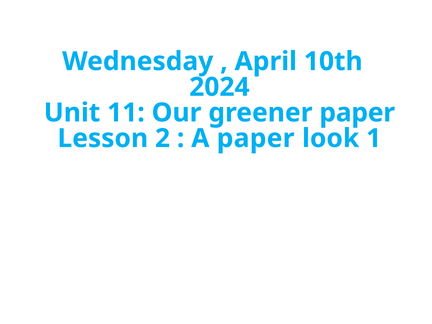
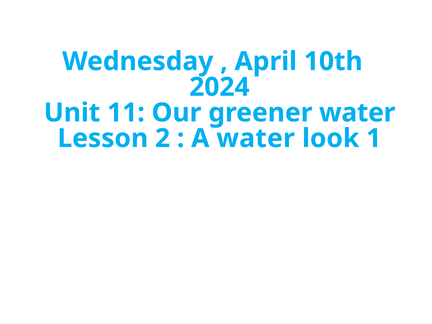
greener paper: paper -> water (357, 113)
A paper: paper -> water (256, 138)
